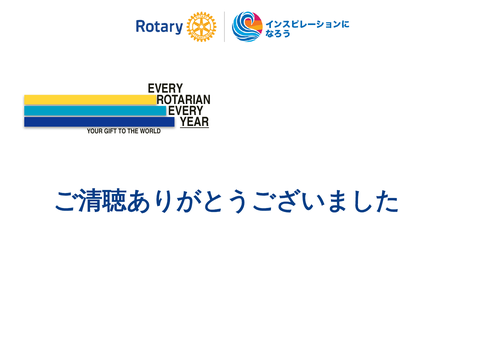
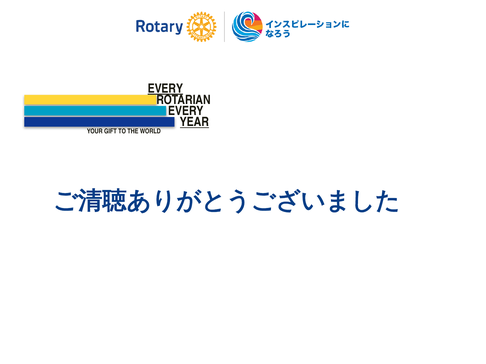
EVERY underline: none -> present (165, 89)
